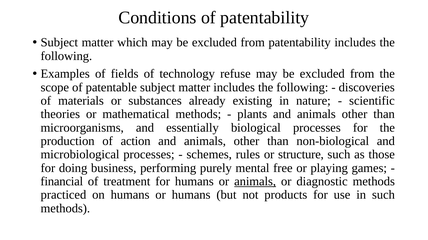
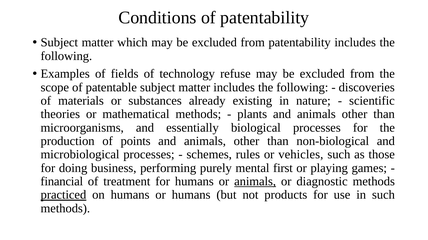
action: action -> points (136, 142)
structure: structure -> vehicles (301, 155)
free: free -> first (283, 168)
practiced underline: none -> present (63, 195)
